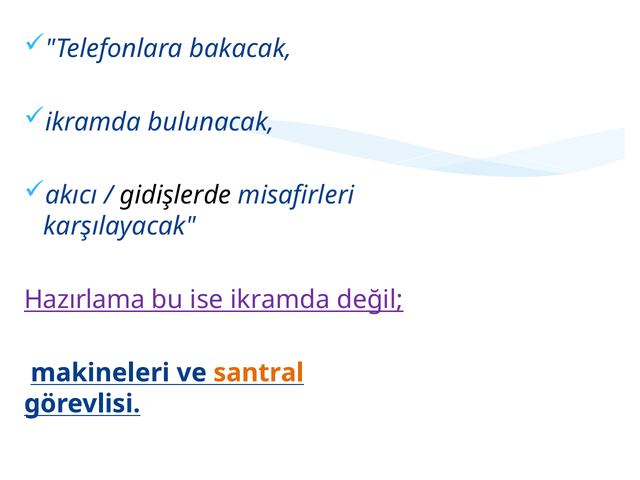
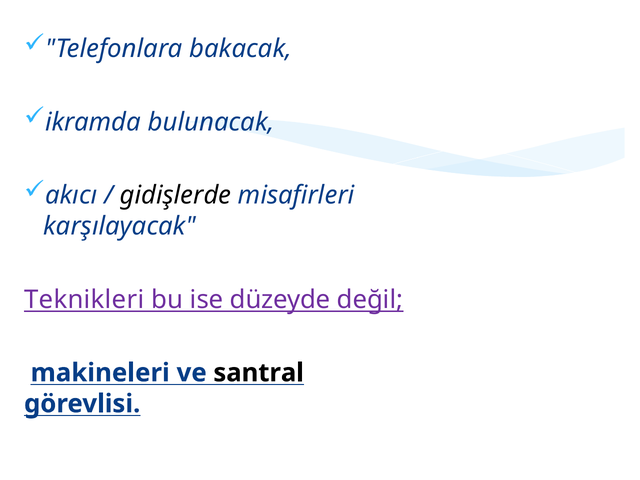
Hazırlama: Hazırlama -> Teknikleri (84, 300)
ise ikramda: ikramda -> düzeyde (280, 300)
santral colour: orange -> black (259, 373)
